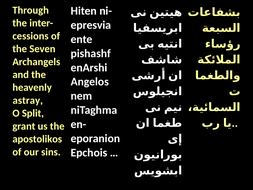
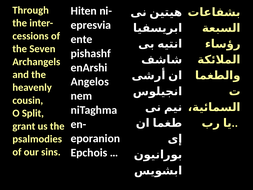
astray: astray -> cousin (28, 100)
apostolikos: apostolikos -> psalmodies (37, 139)
